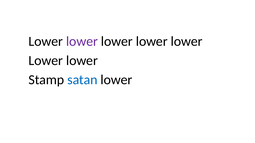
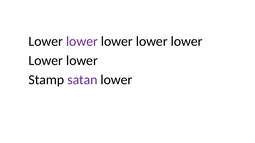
satan colour: blue -> purple (82, 80)
